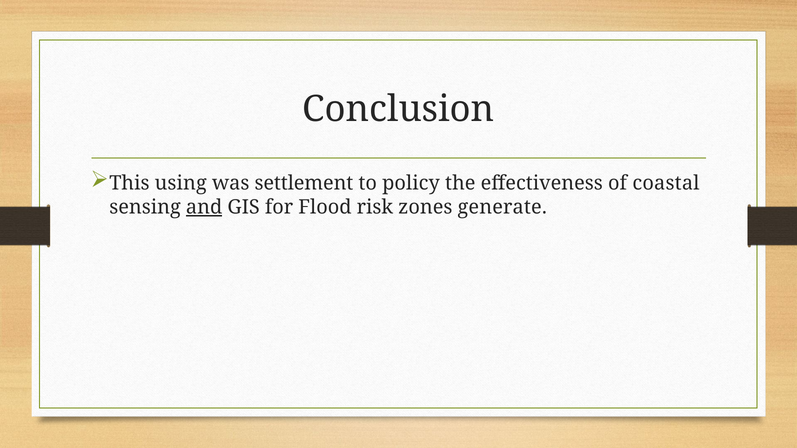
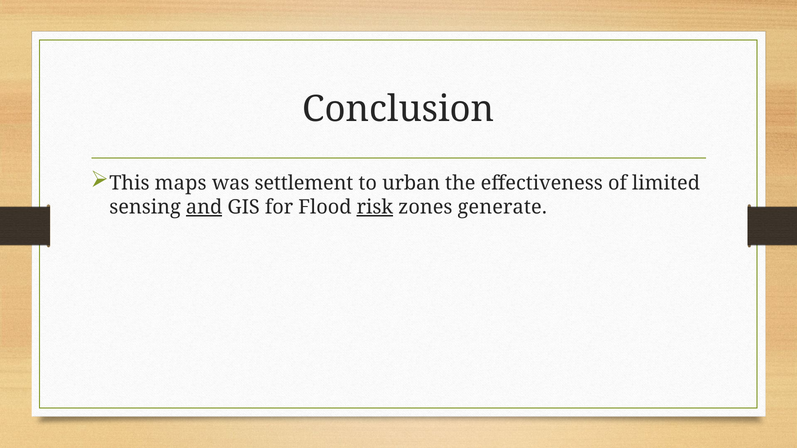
using: using -> maps (181, 183)
policy: policy -> urban (411, 183)
coastal: coastal -> limited (666, 183)
risk underline: none -> present (375, 207)
